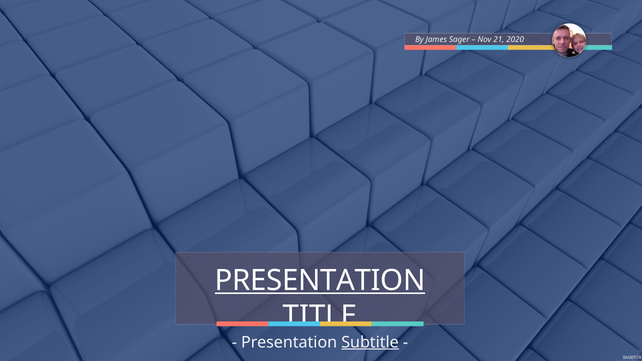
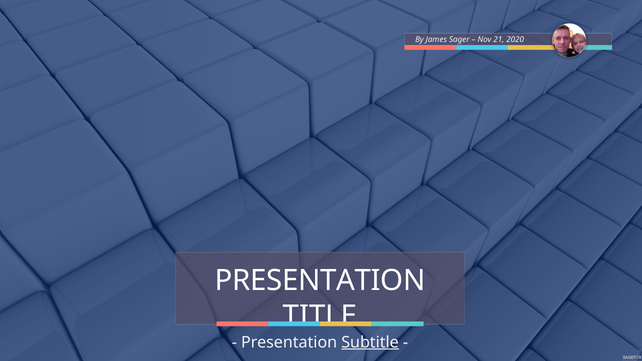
PRESENTATION underline: present -> none (320, 281)
